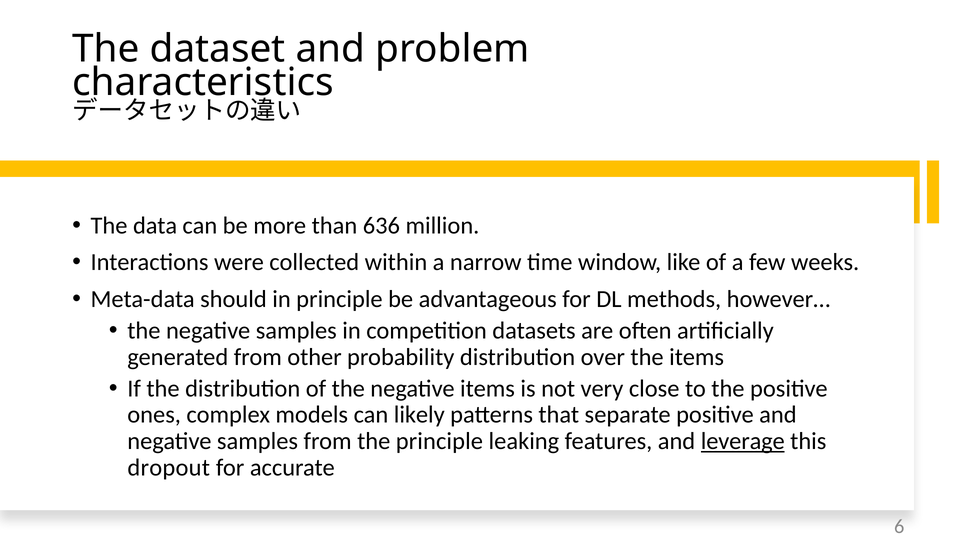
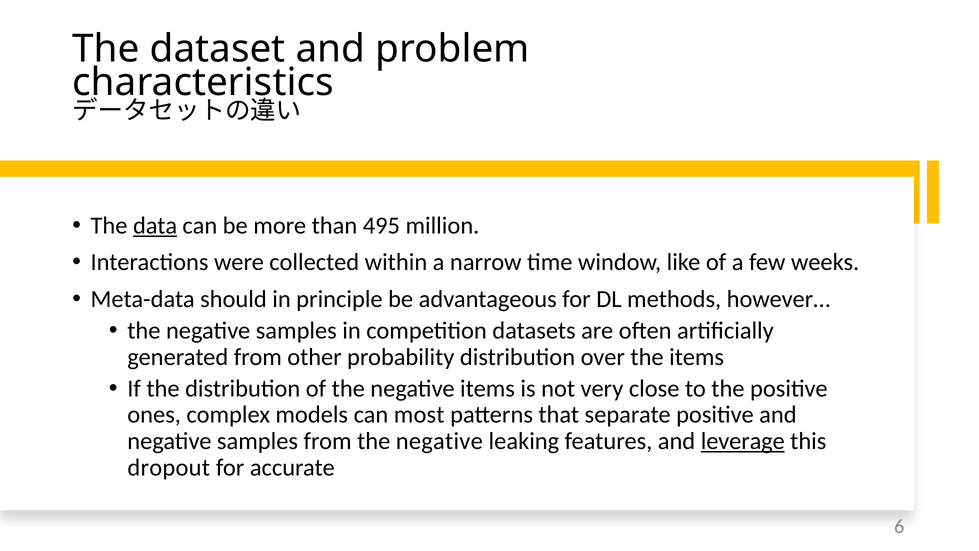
data underline: none -> present (155, 226)
636: 636 -> 495 (381, 226)
likely: likely -> most (419, 415)
from the principle: principle -> negative (439, 441)
